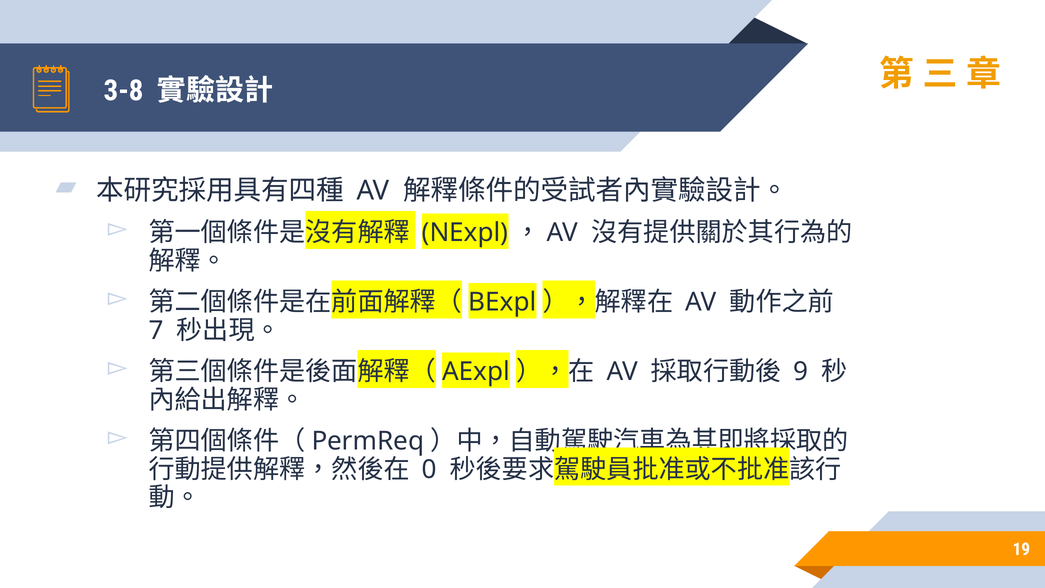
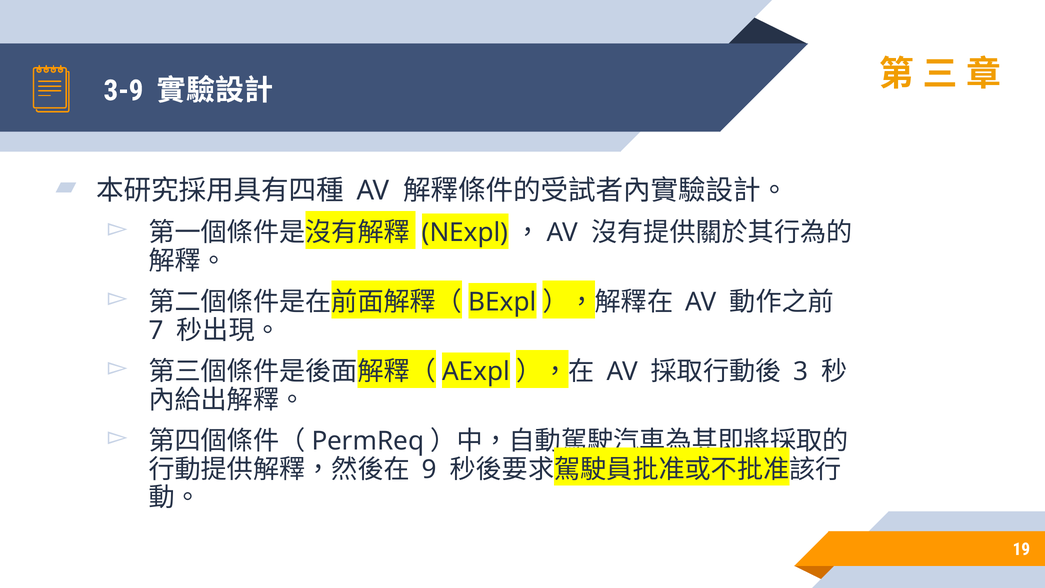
3-8: 3-8 -> 3-9 (123, 91)
9: 9 -> 3 (801, 372)
0: 0 -> 9 (429, 469)
